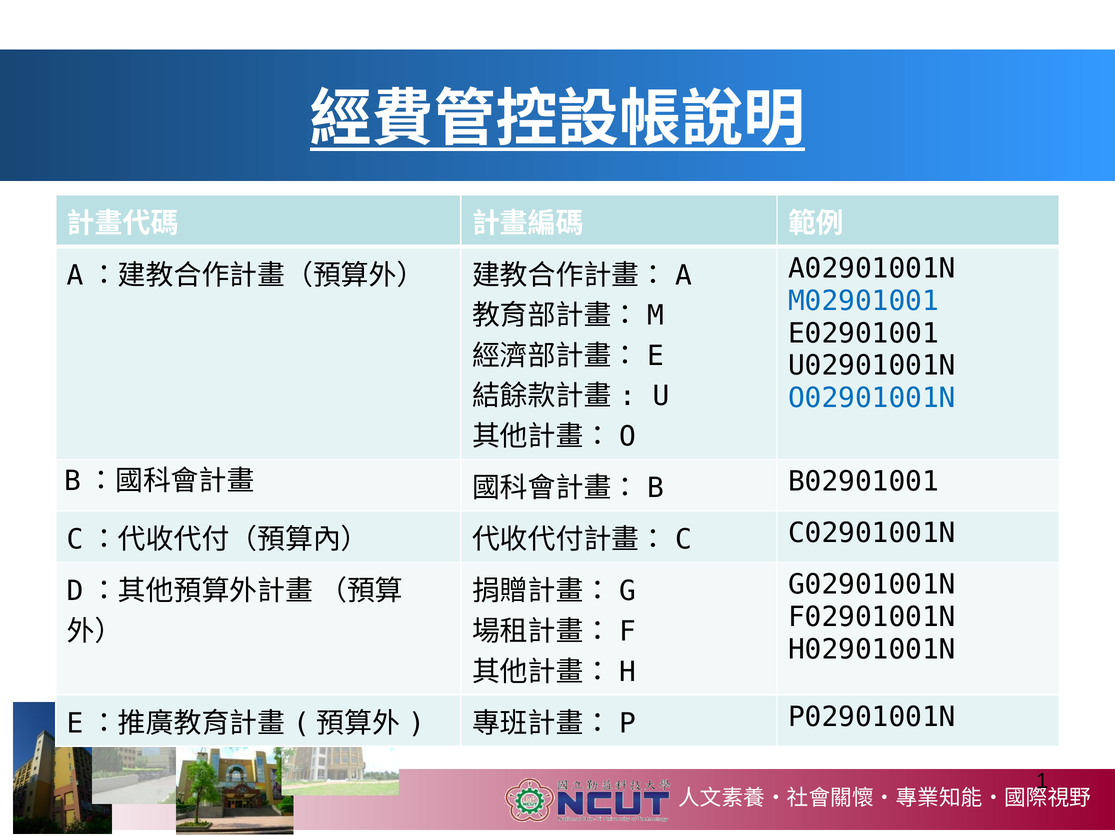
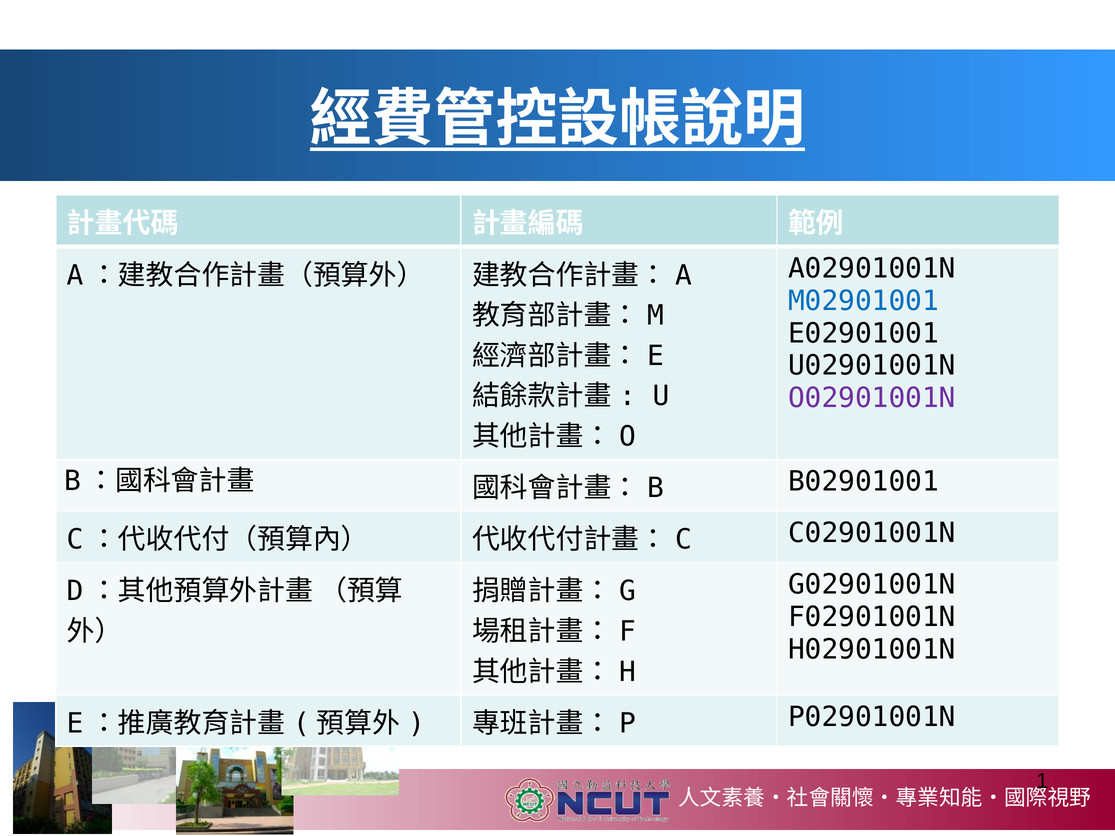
O02901001N colour: blue -> purple (872, 398)
